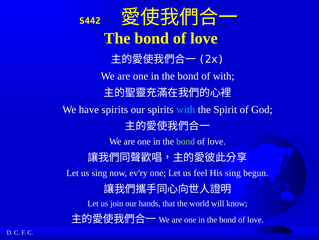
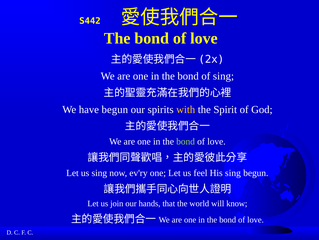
of with: with -> sing (223, 76)
have spirits: spirits -> begun (115, 109)
with colour: light blue -> yellow (186, 109)
